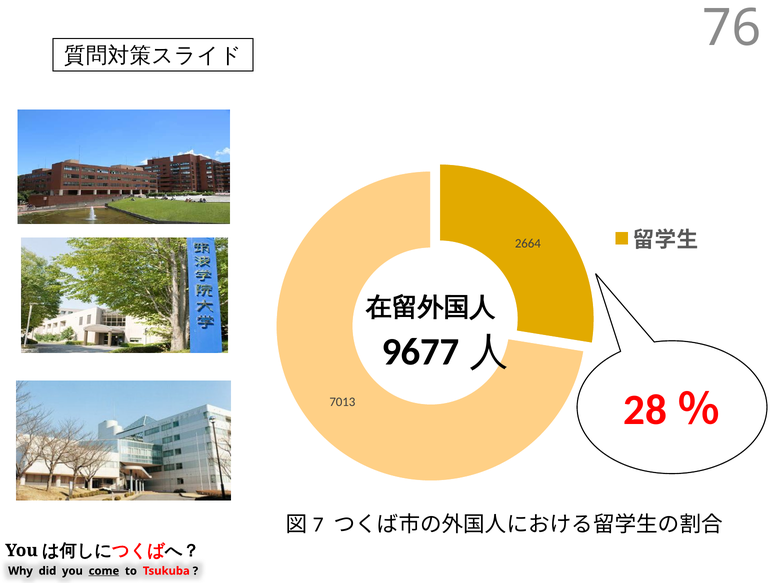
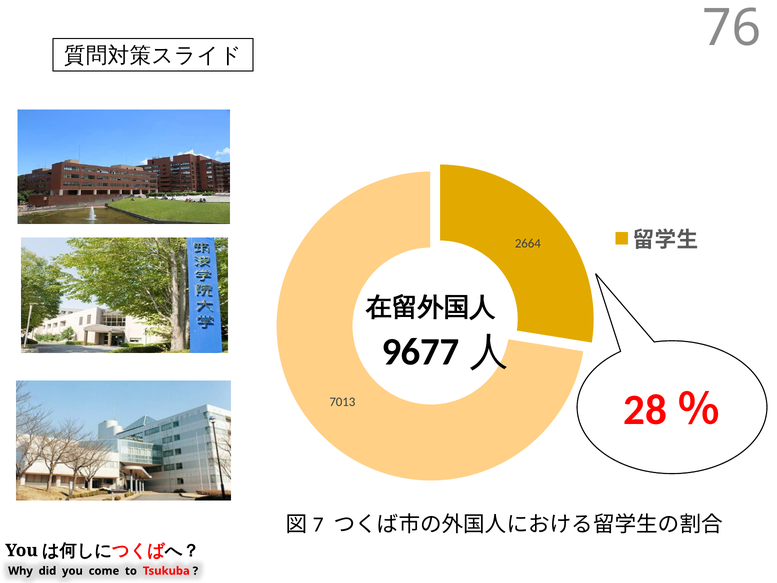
come underline: present -> none (104, 571)
